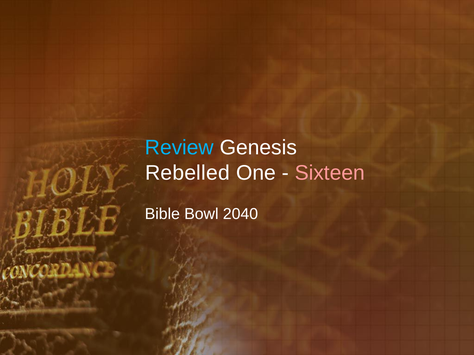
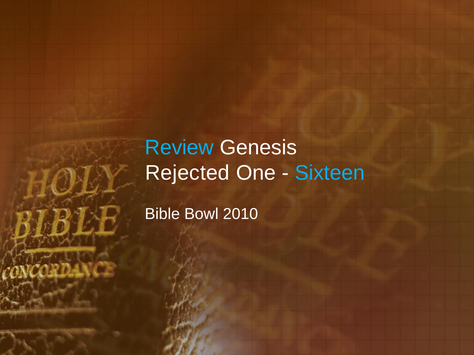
Rebelled: Rebelled -> Rejected (187, 173)
Sixteen colour: pink -> light blue (330, 173)
2040: 2040 -> 2010 (240, 214)
